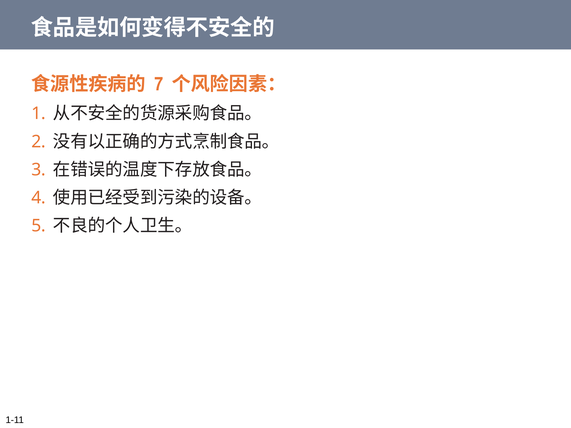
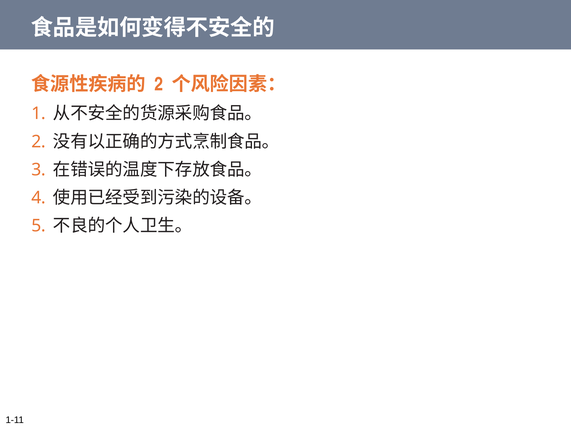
7: 7 -> 2 (159, 84)
